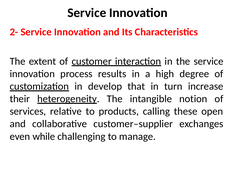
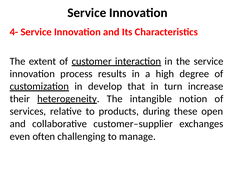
2-: 2- -> 4- (14, 32)
calling: calling -> during (156, 112)
while: while -> often (44, 137)
